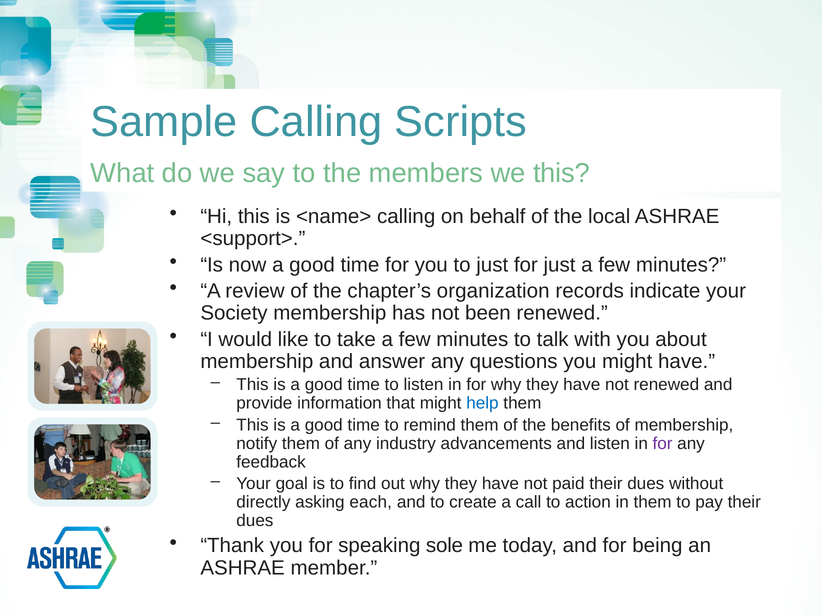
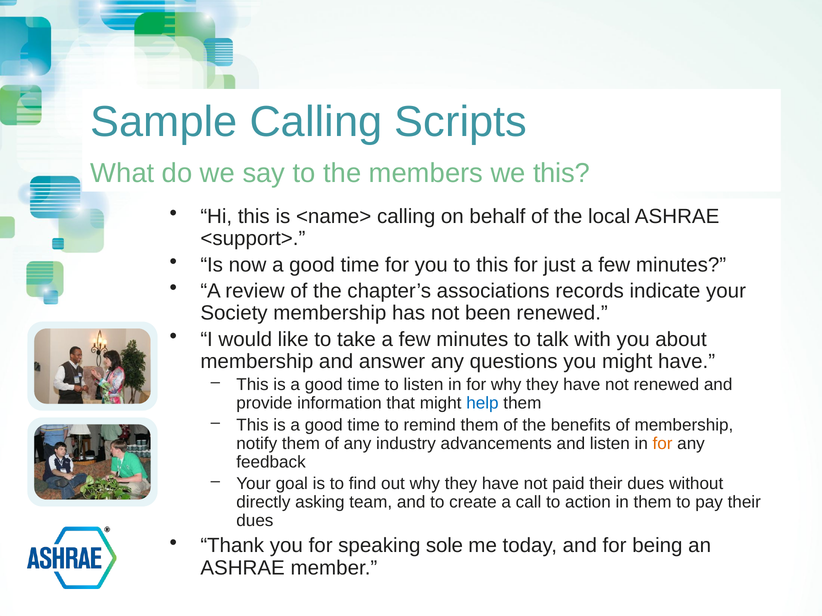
to just: just -> this (492, 265)
organization: organization -> associations (493, 291)
for colour: purple -> orange (663, 444)
each: each -> team (371, 503)
